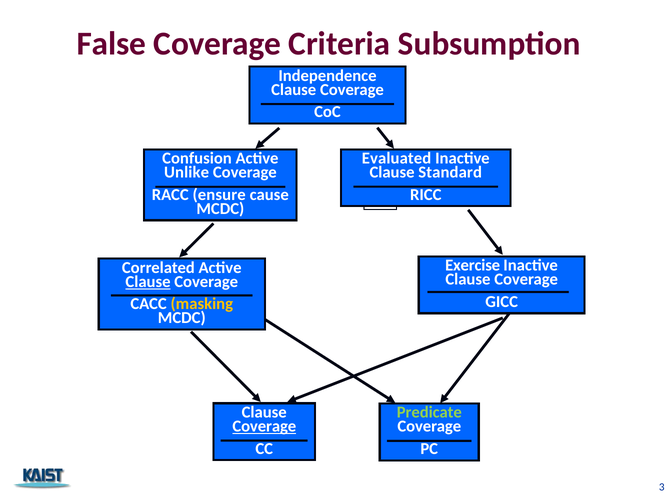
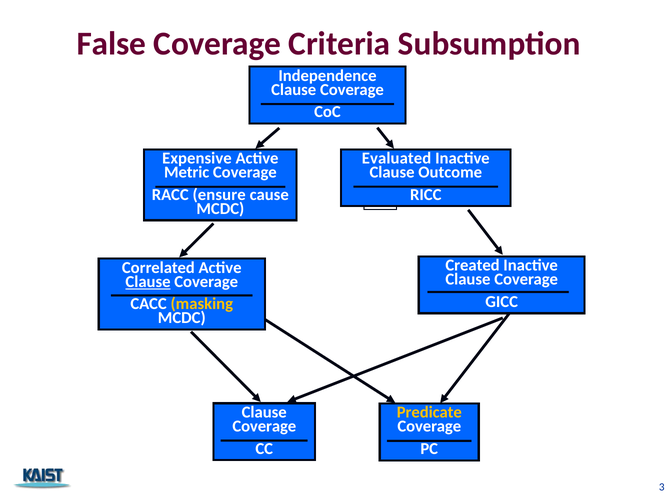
Confusion: Confusion -> Expensive (197, 158)
Standard: Standard -> Outcome (450, 172)
Unlike: Unlike -> Metric (187, 172)
Exercise: Exercise -> Created (473, 265)
Predicate colour: light green -> yellow (429, 413)
Coverage underline: present -> none (264, 426)
